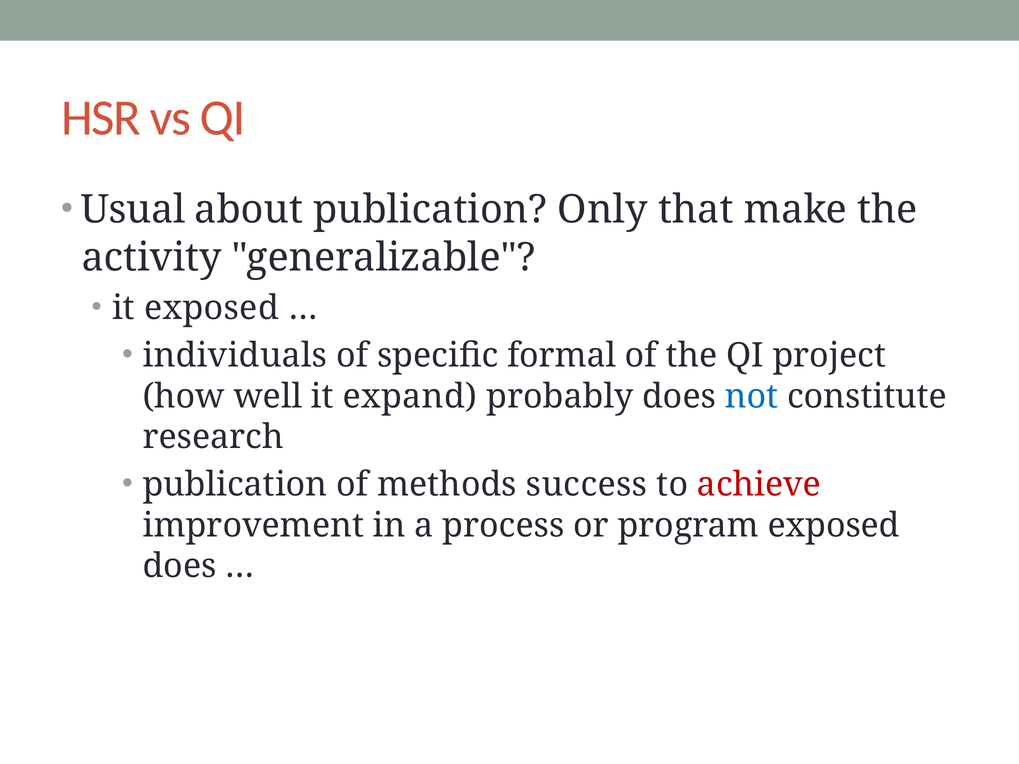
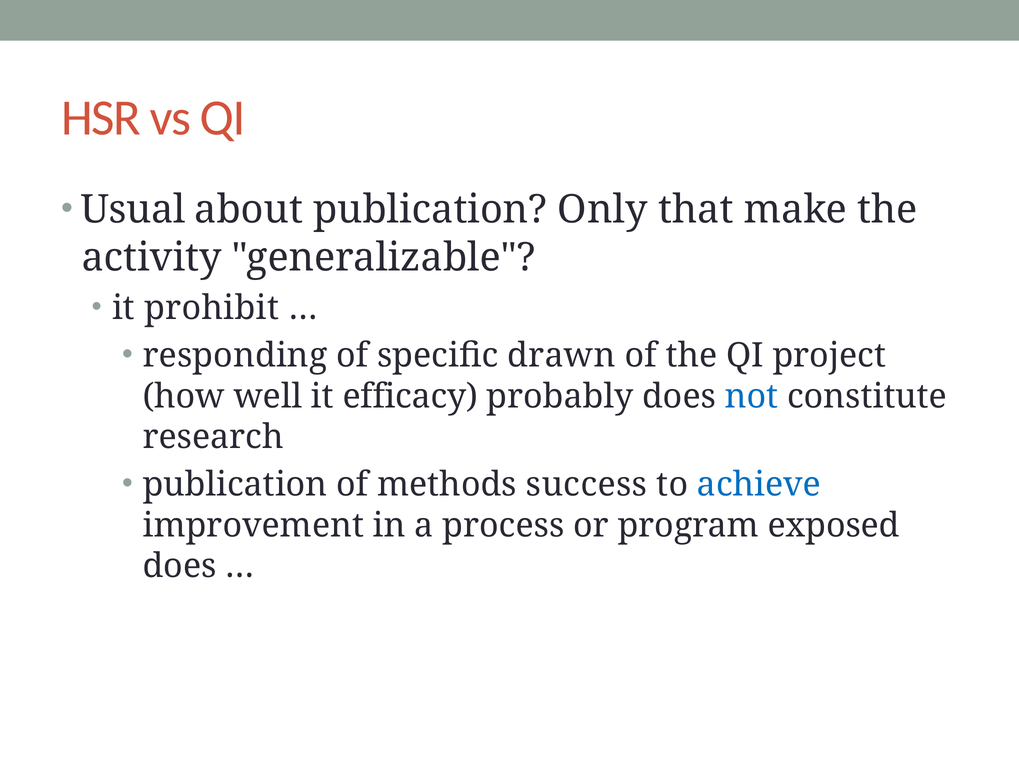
it exposed: exposed -> prohibit (212, 308)
individuals: individuals -> responding (235, 356)
formal: formal -> drawn (561, 356)
expand: expand -> efficacy (410, 396)
achieve colour: red -> blue (759, 485)
